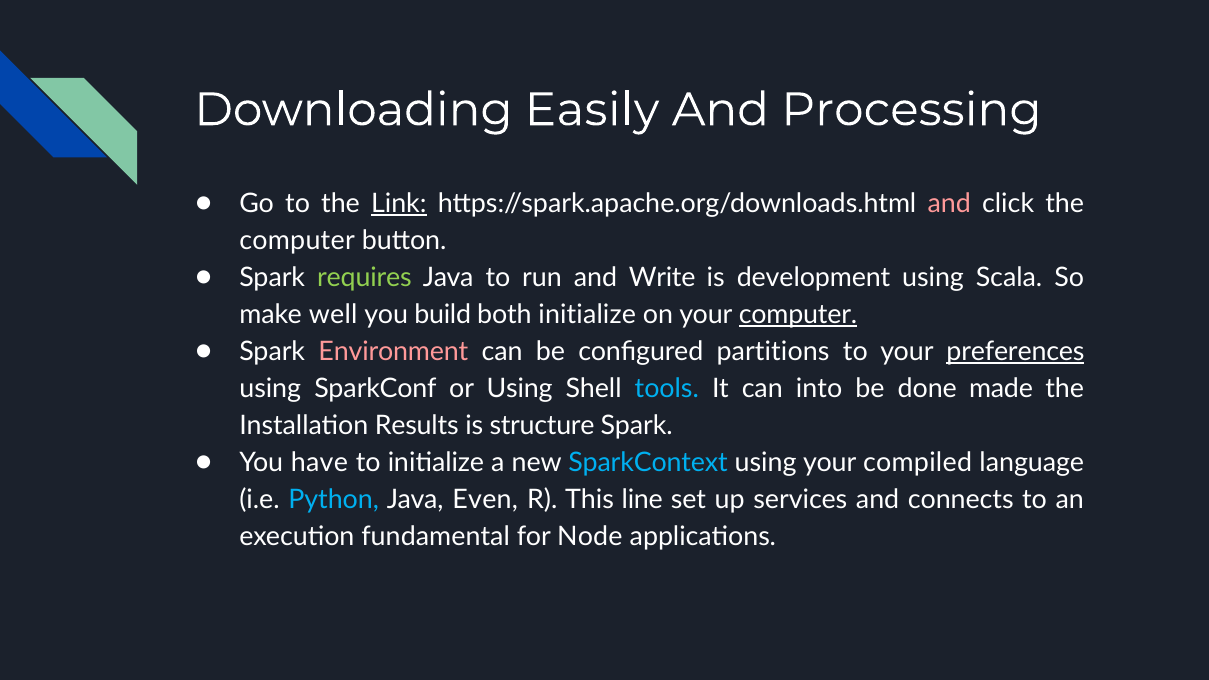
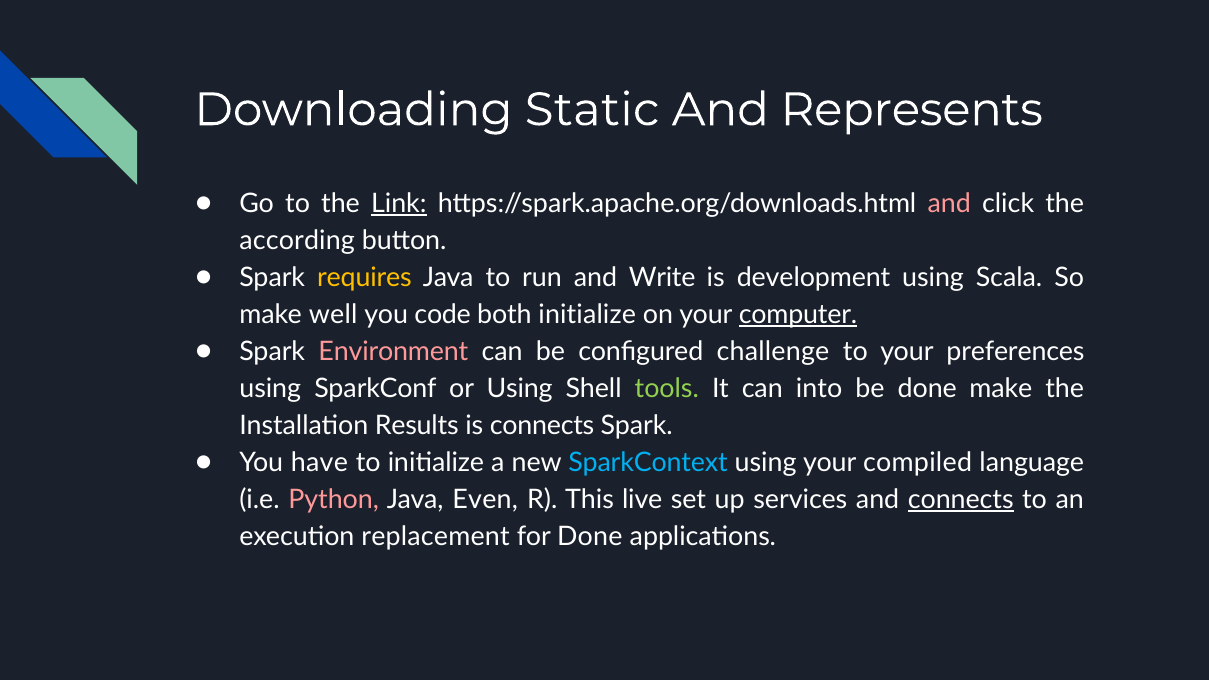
Easily: Easily -> Static (592, 110)
Processing: Processing -> Represents (912, 110)
computer: computer -> according (297, 240)
requires colour: light green -> yellow (364, 277)
build: build -> code (443, 314)
partitions: partitions -> challenge (773, 352)
preferences underline: present -> none (1015, 352)
tools colour: light blue -> light green (667, 389)
done made: made -> make (1001, 389)
is structure: structure -> connects (542, 426)
Python colour: light blue -> pink (334, 500)
line: line -> live (642, 500)
connects underline: none -> present (961, 500)
fundamental: fundamental -> replacement (436, 537)
for Node: Node -> Done (590, 537)
